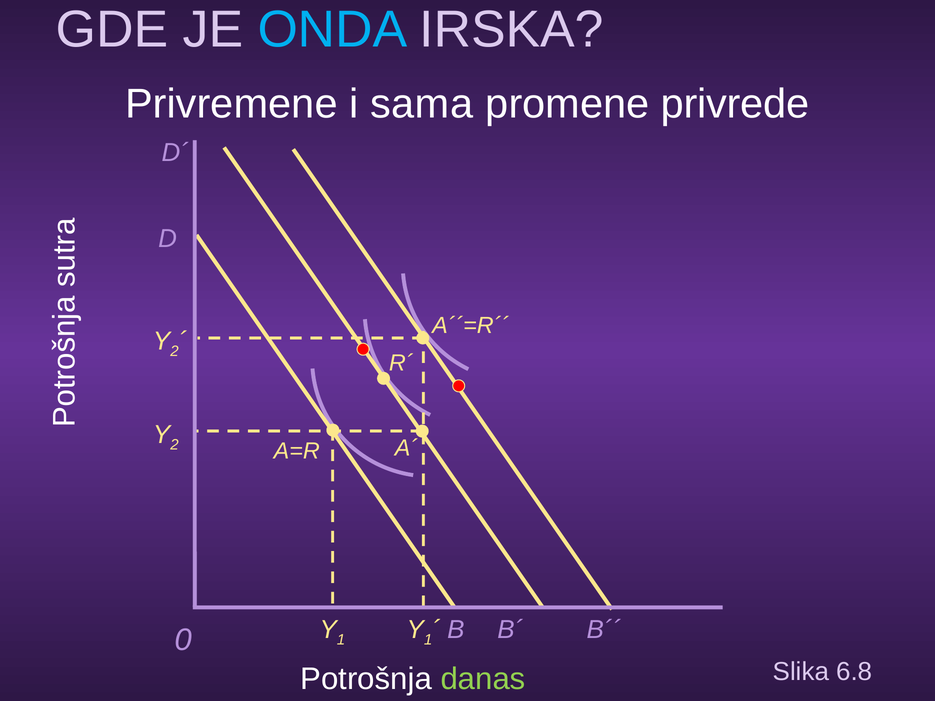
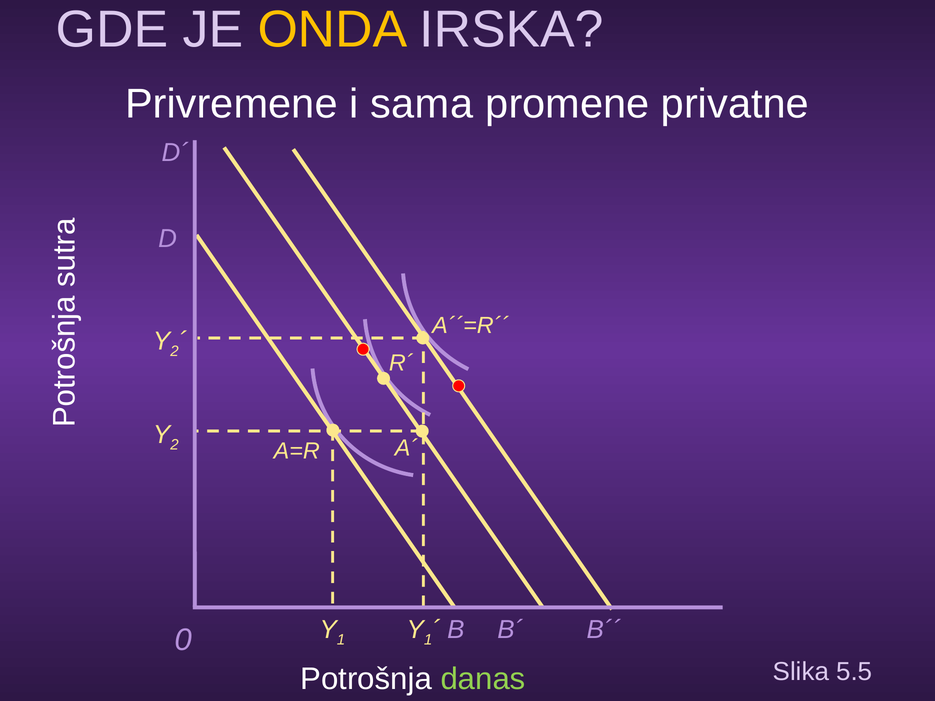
ONDA colour: light blue -> yellow (332, 30)
privrede: privrede -> privatne (735, 104)
6.8: 6.8 -> 5.5 (854, 672)
